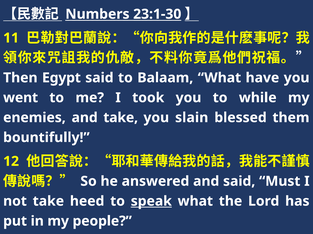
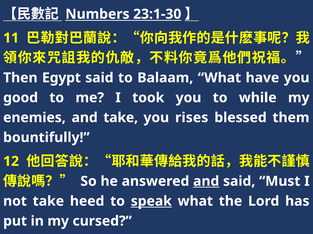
went: went -> good (21, 98)
slain: slain -> rises (192, 118)
and underline: none -> present (206, 182)
people: people -> cursed (102, 222)
